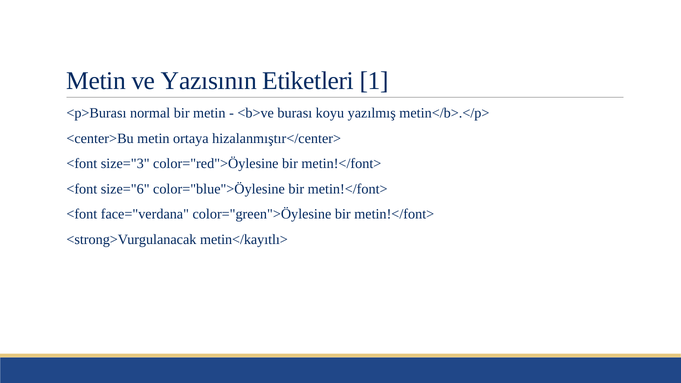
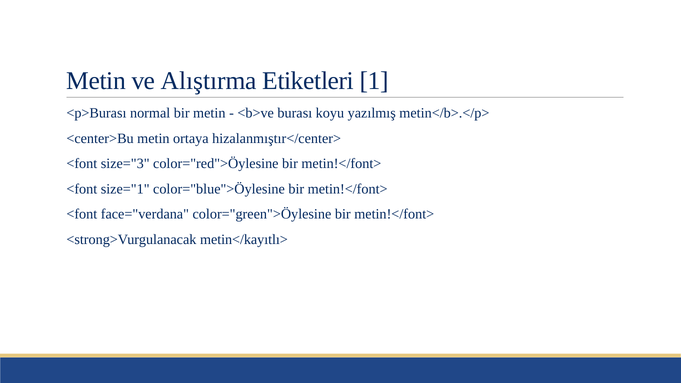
Yazısının: Yazısının -> Alıştırma (209, 81)
size="6: size="6 -> size="1 (125, 189)
